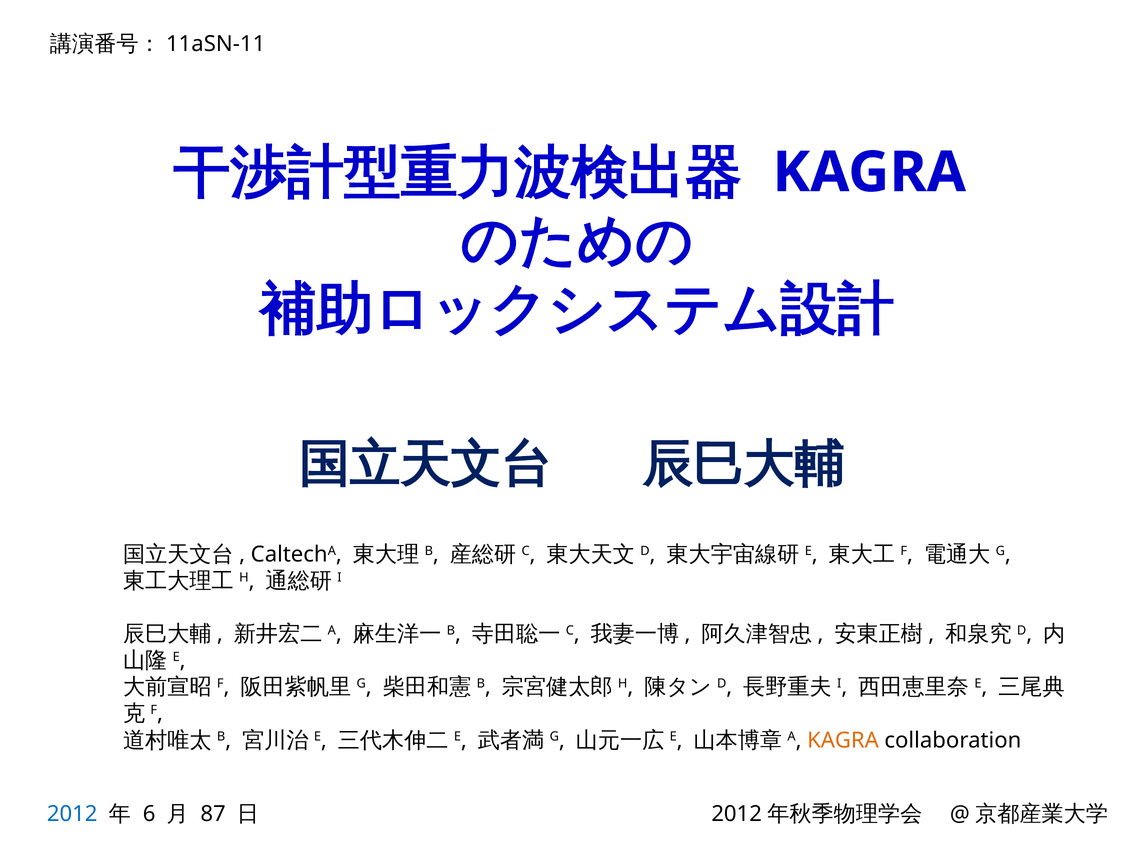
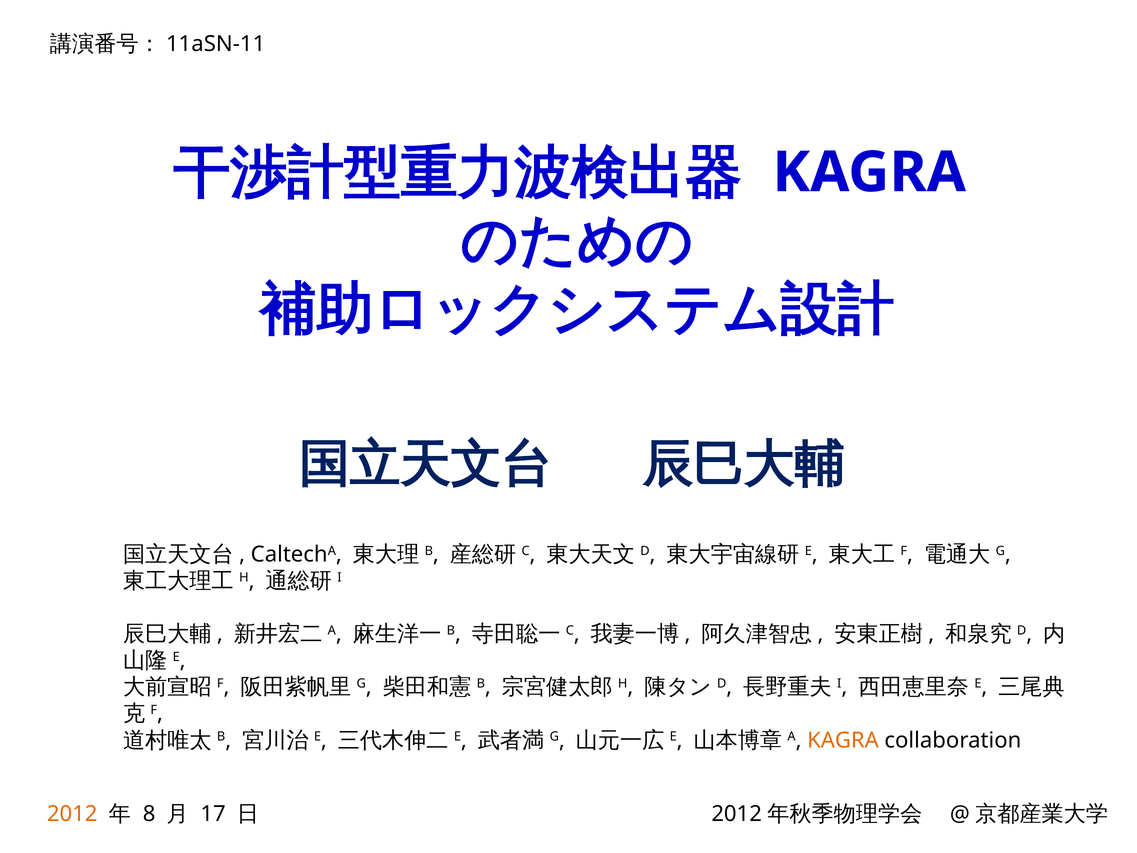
2012 colour: blue -> orange (72, 814)
6: 6 -> 8 (149, 814)
87: 87 -> 17 (213, 814)
